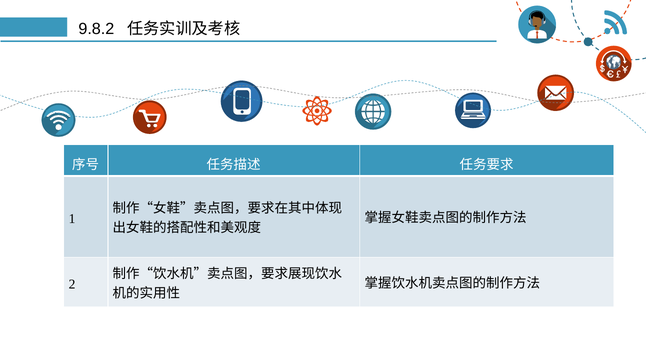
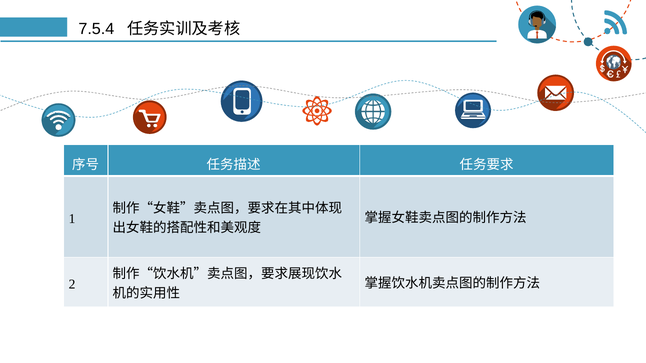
9.8.2: 9.8.2 -> 7.5.4 (96, 29)
